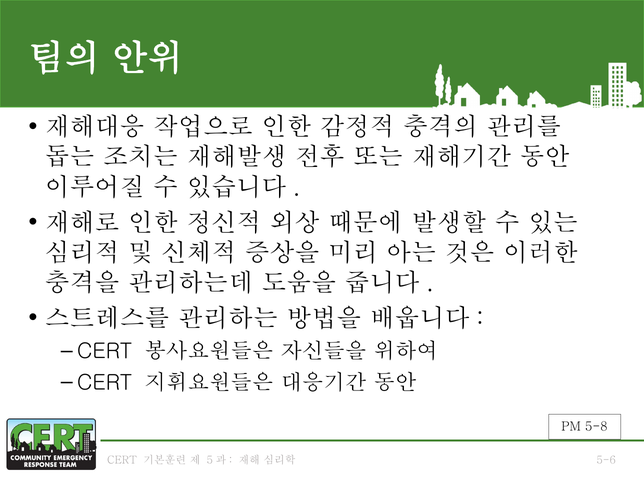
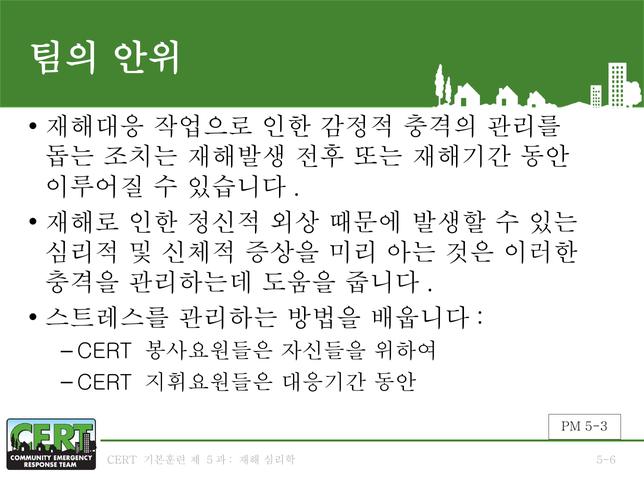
5-8: 5-8 -> 5-3 (596, 427)
